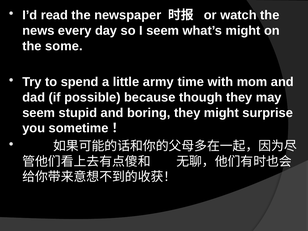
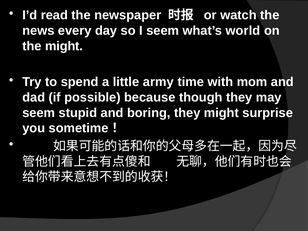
what’s might: might -> world (243, 31)
the some: some -> might (64, 46)
